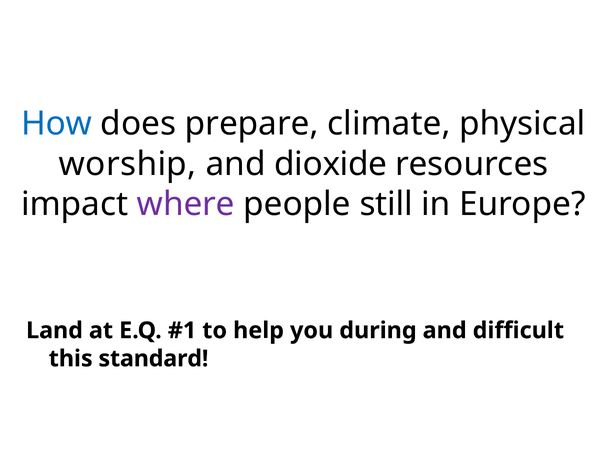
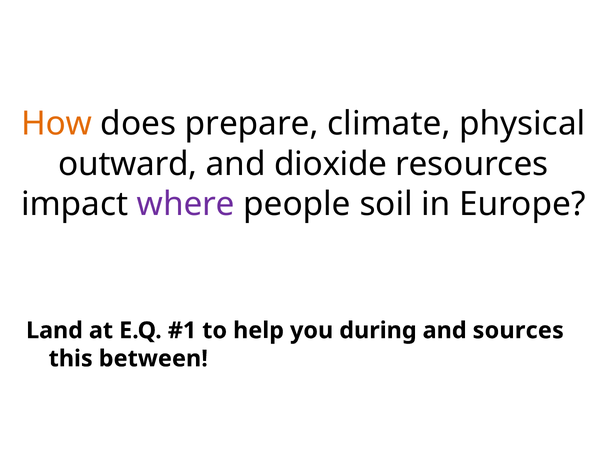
How colour: blue -> orange (57, 124)
worship: worship -> outward (128, 164)
still: still -> soil (386, 204)
difficult: difficult -> sources (518, 330)
standard: standard -> between (153, 358)
